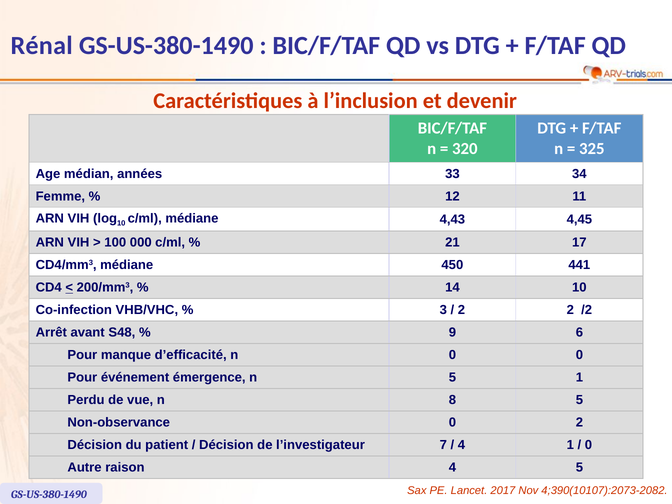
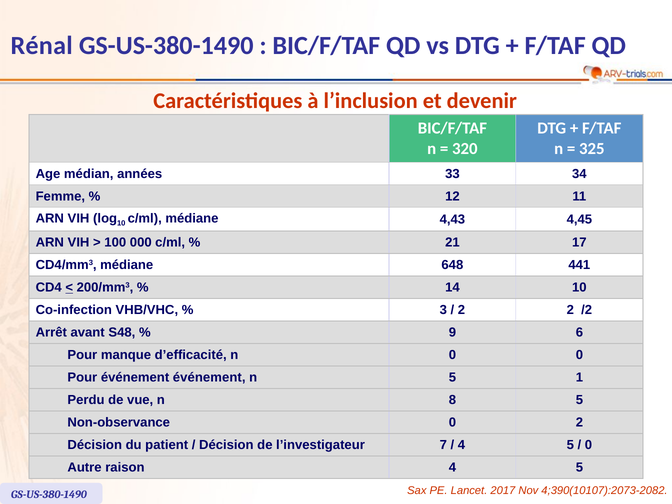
450: 450 -> 648 (452, 265)
événement émergence: émergence -> événement (209, 377)
1: 1 -> 5 (570, 445)
